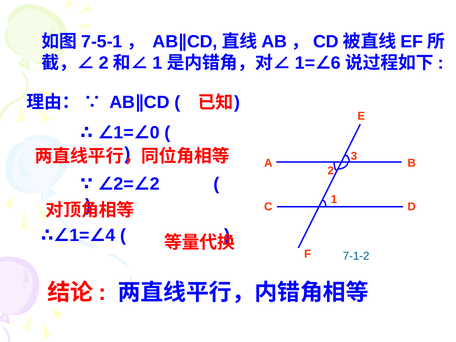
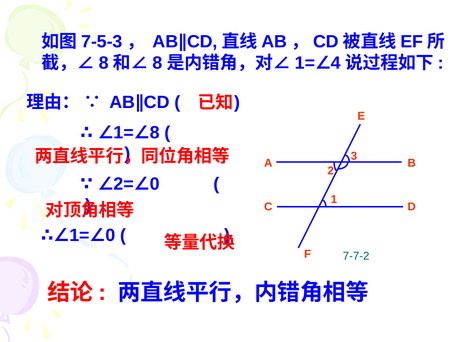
7-5-1: 7-5-1 -> 7-5-3 (102, 42)
2: 2 -> 8 (104, 63)
1: 1 -> 8 (158, 63)
6: 6 -> 4 (336, 63)
0: 0 -> 8 (155, 132)
2: 2 -> 0 (155, 184)
4: 4 -> 0 (110, 235)
7-1-2: 7-1-2 -> 7-7-2 (356, 256)
